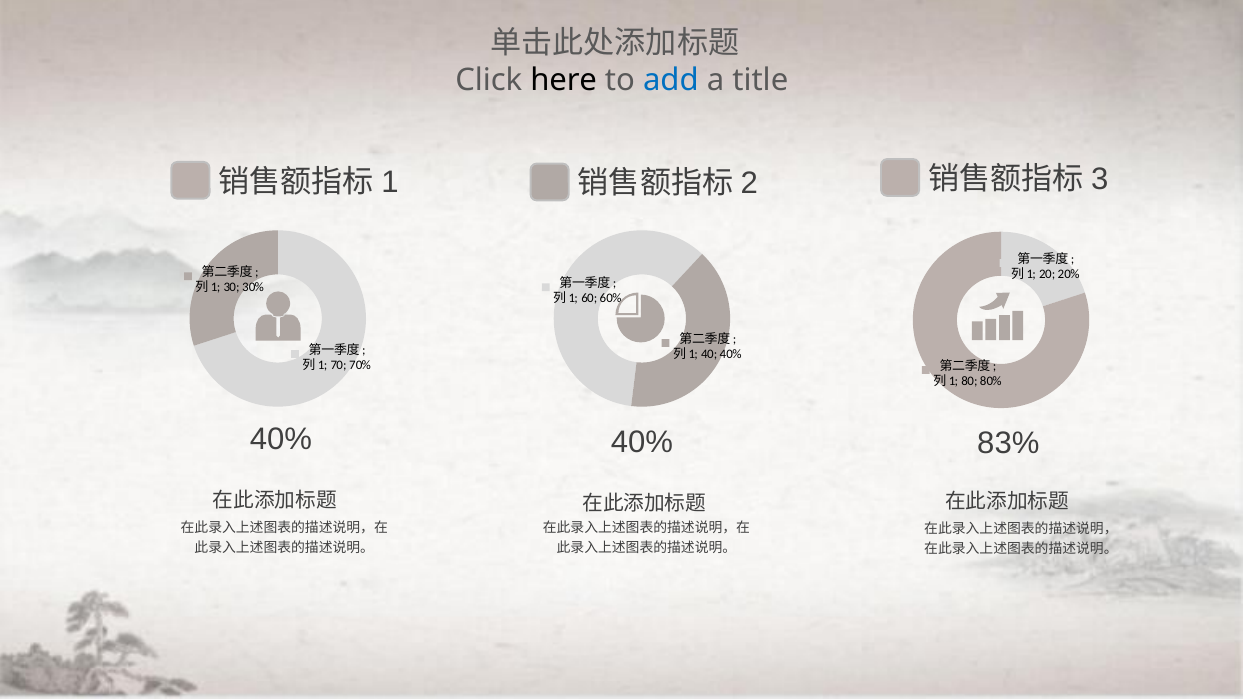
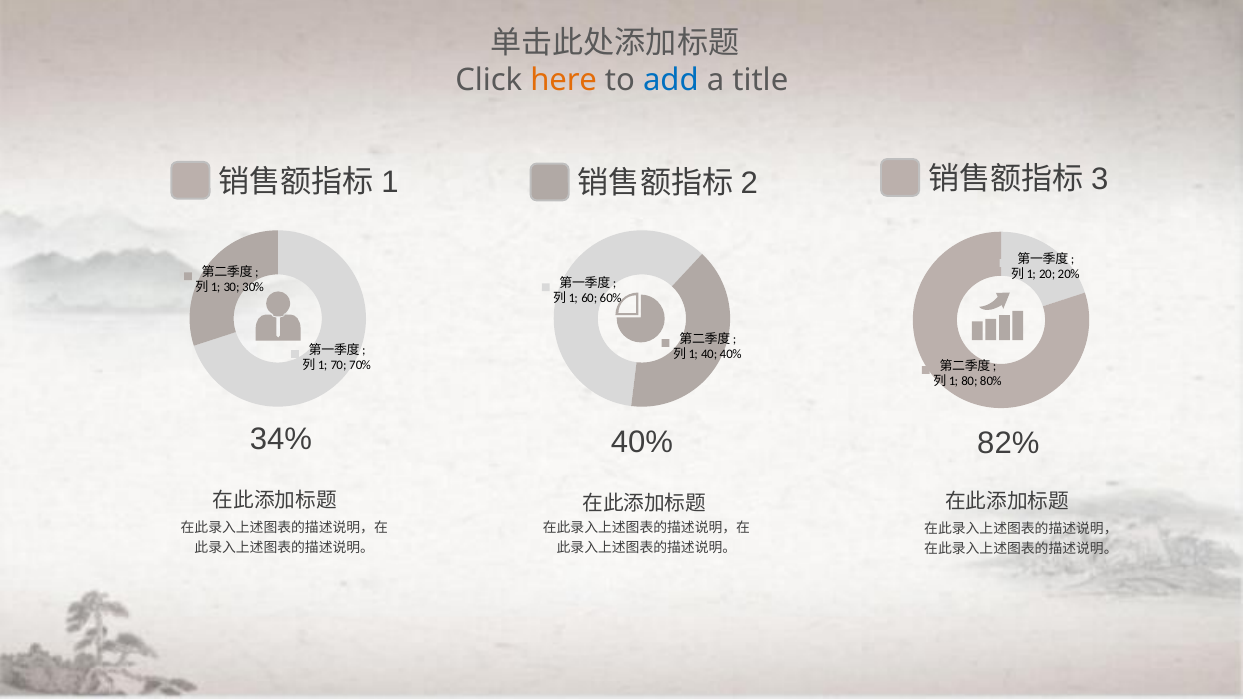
here colour: black -> orange (564, 81)
40%: 40% -> 34% (281, 439)
83%: 83% -> 82% (1008, 443)
